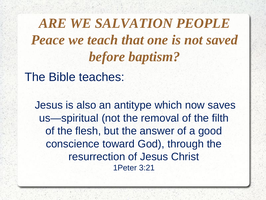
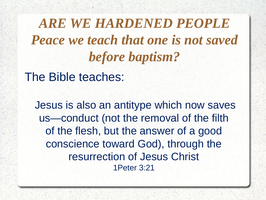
SALVATION: SALVATION -> HARDENED (134, 23)
us—spiritual: us—spiritual -> us—conduct (69, 118)
